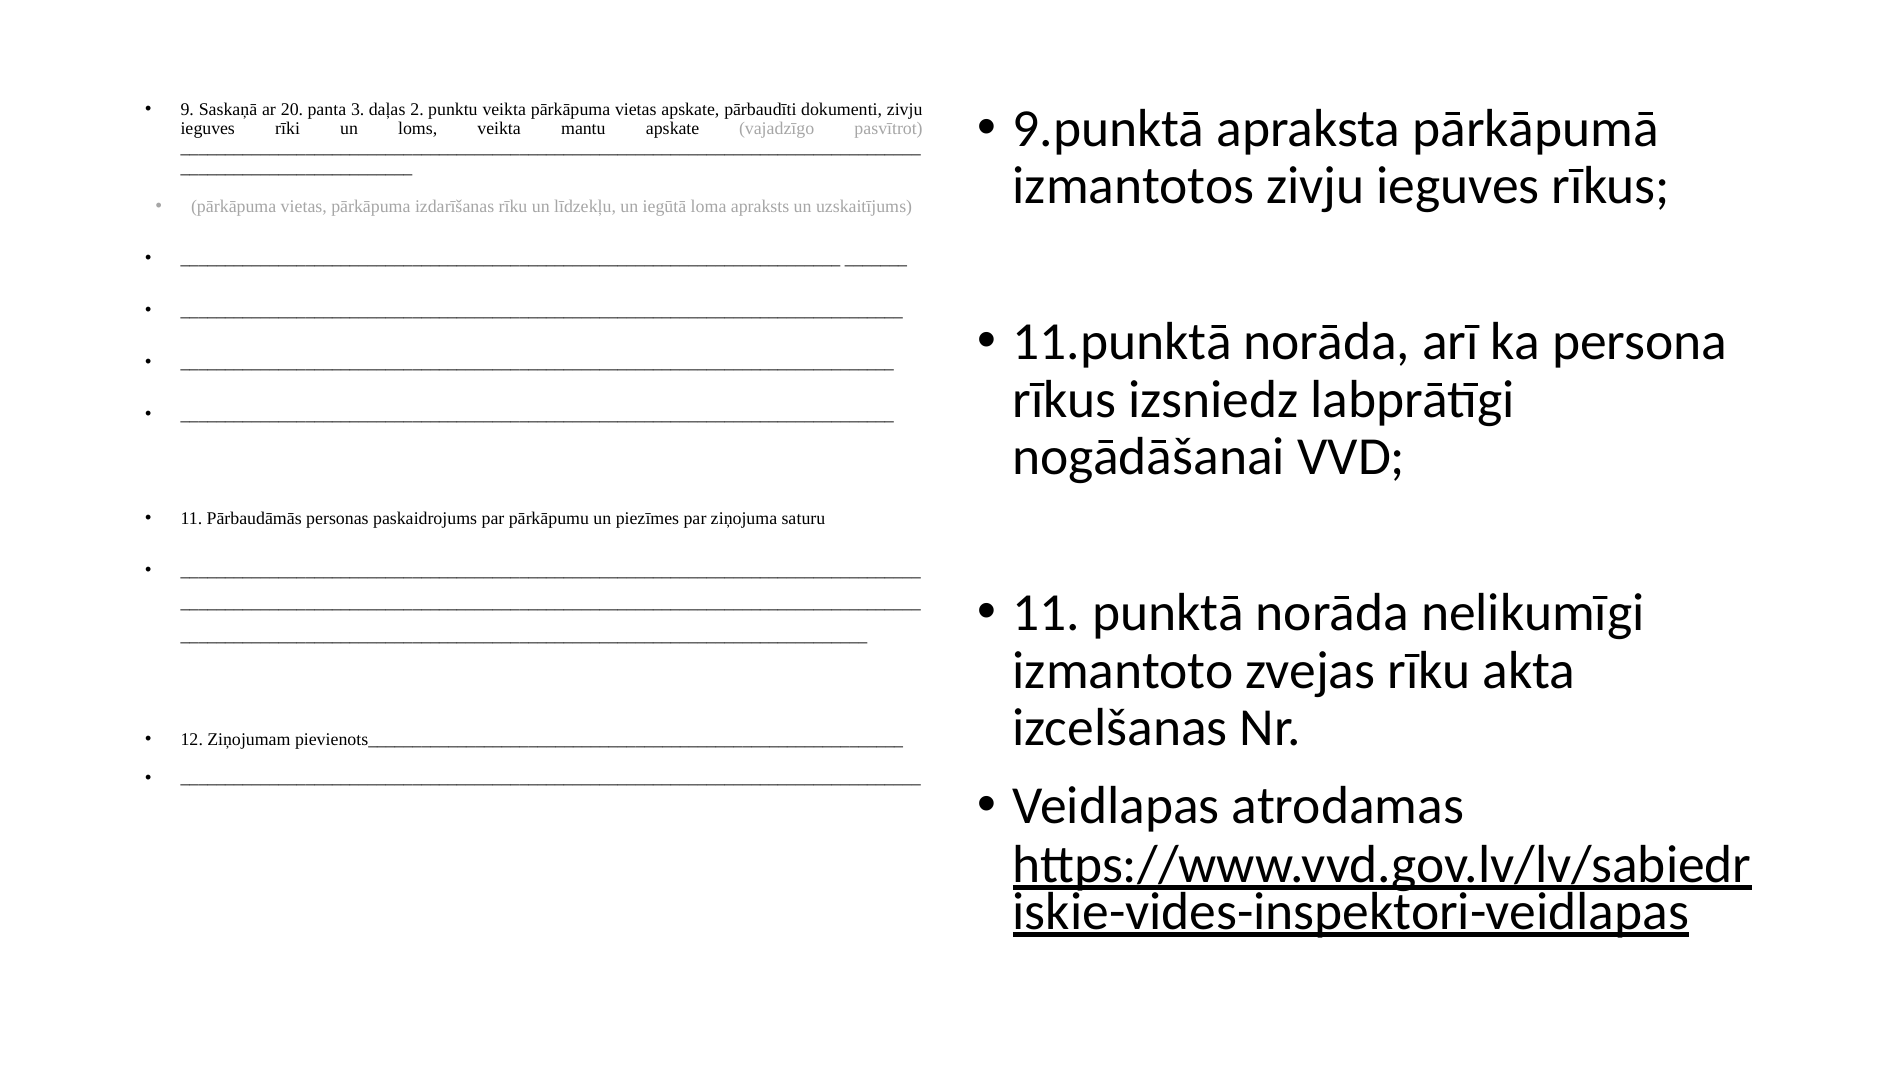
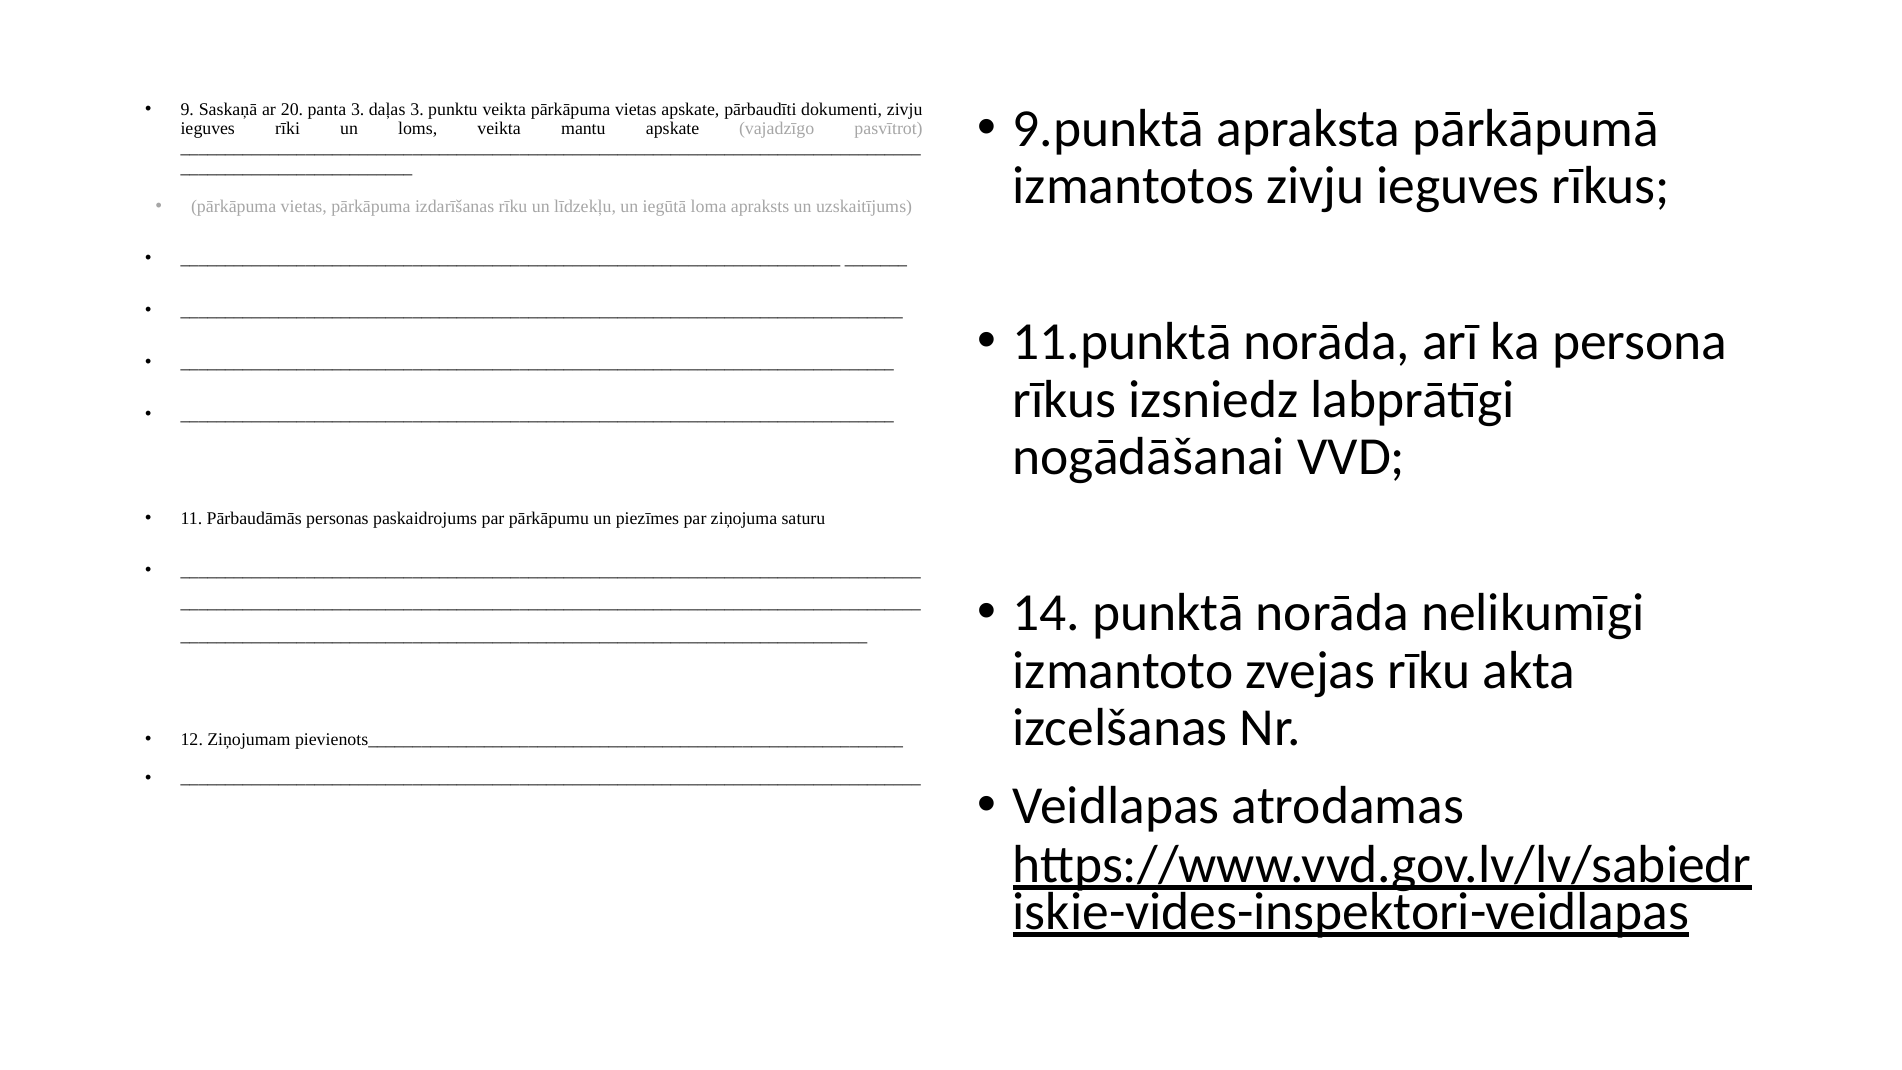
daļas 2: 2 -> 3 (417, 109)
11: 11 -> 14 (1047, 613)
